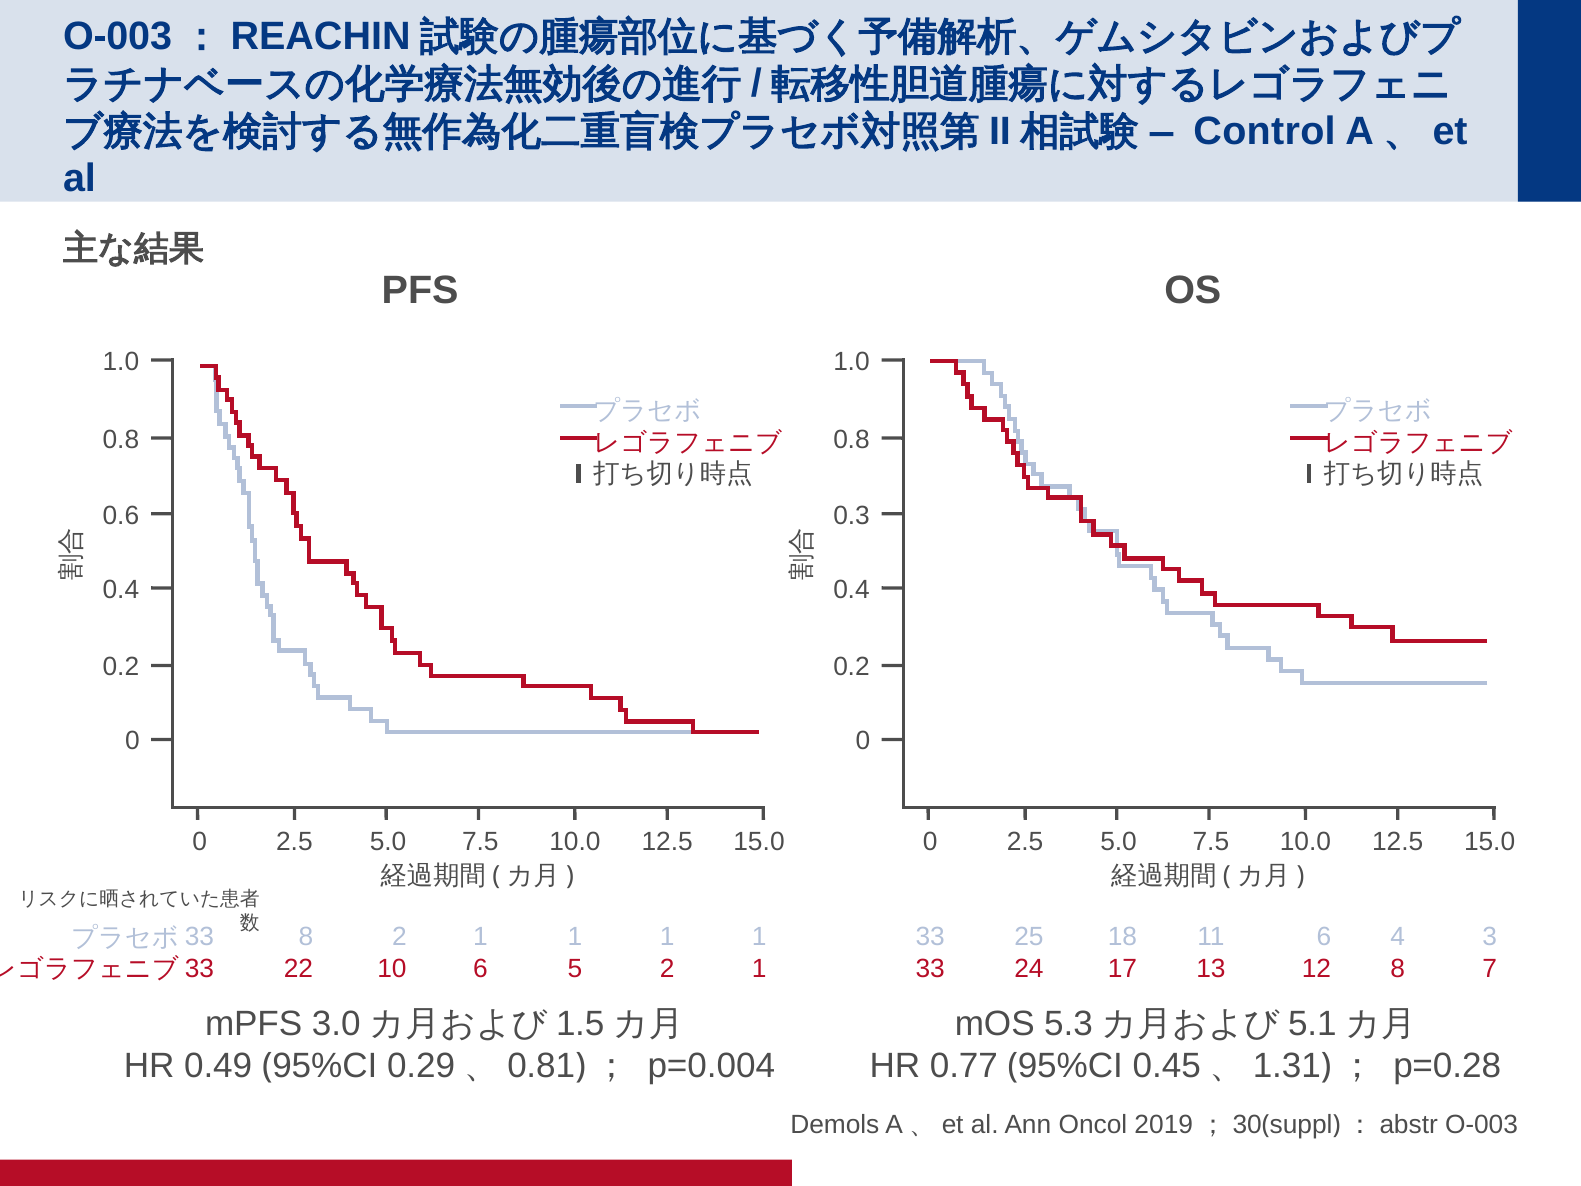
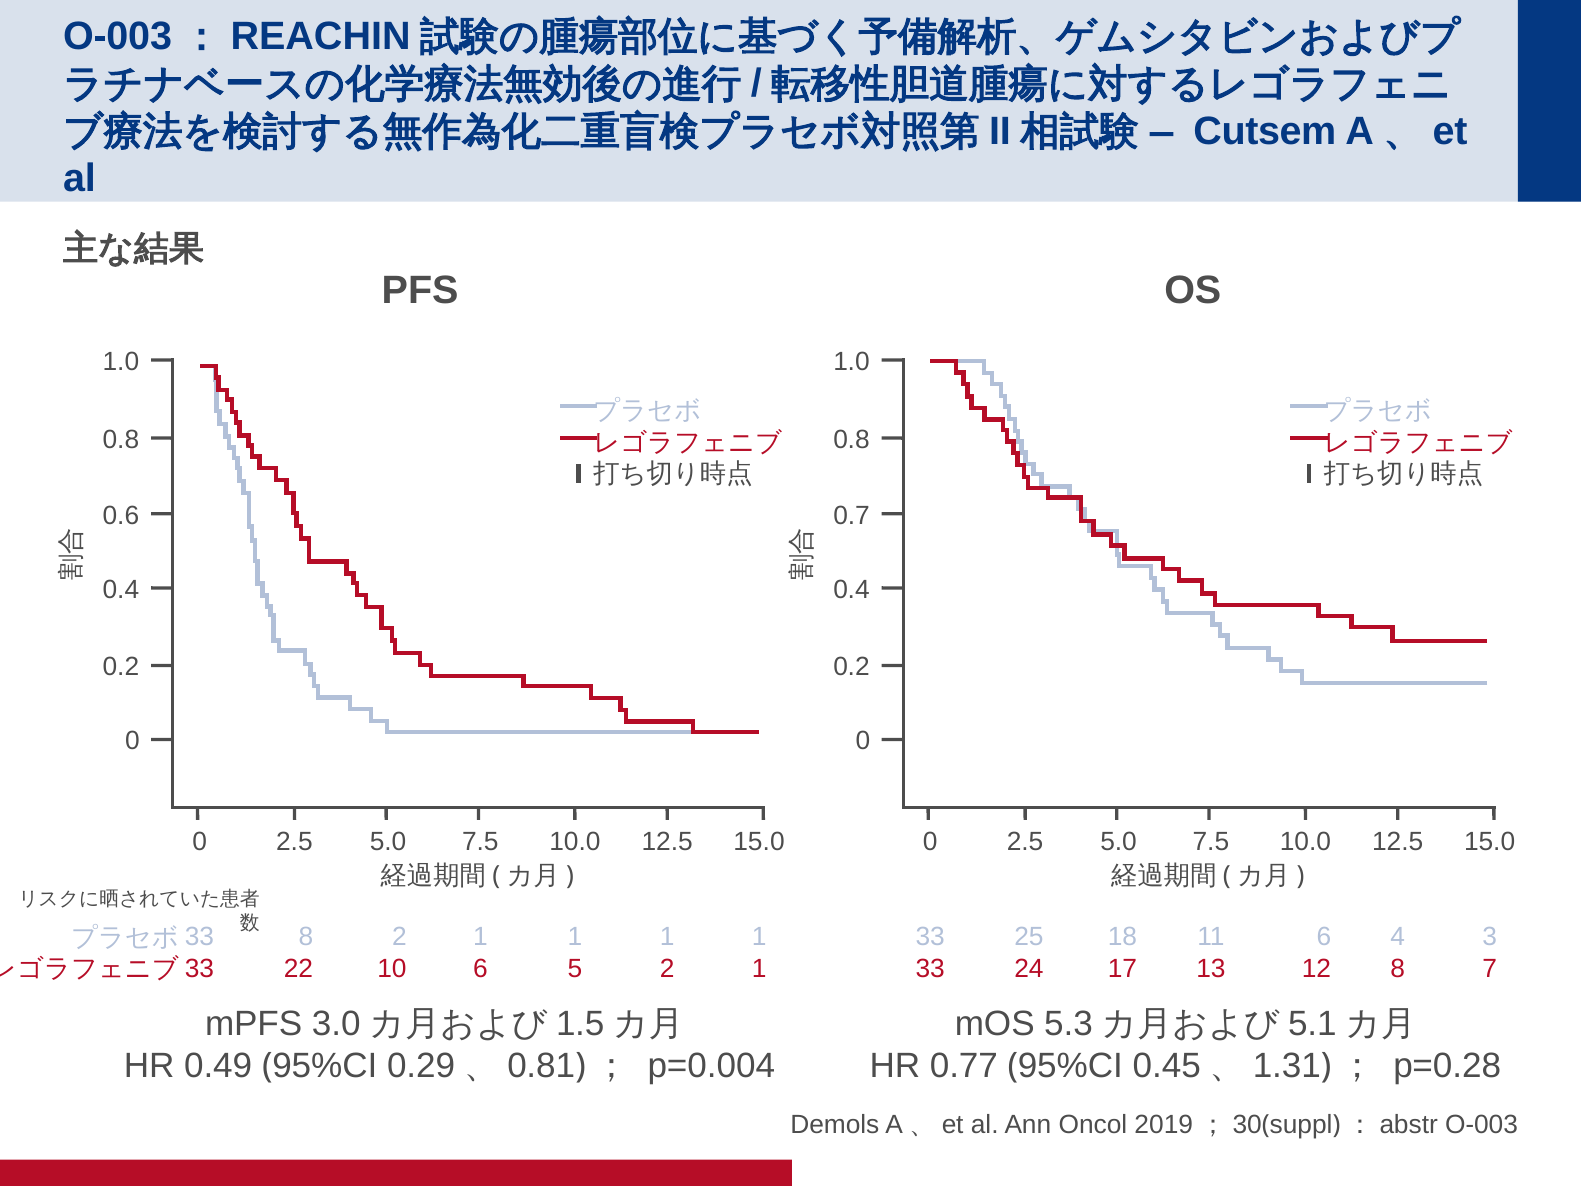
Control: Control -> Cutsem (1265, 131)
0.3: 0.3 -> 0.7 (852, 515)
